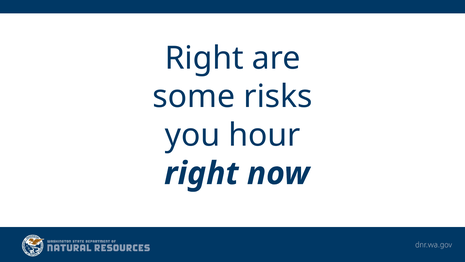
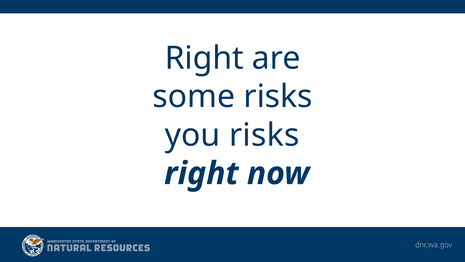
you hour: hour -> risks (264, 135)
